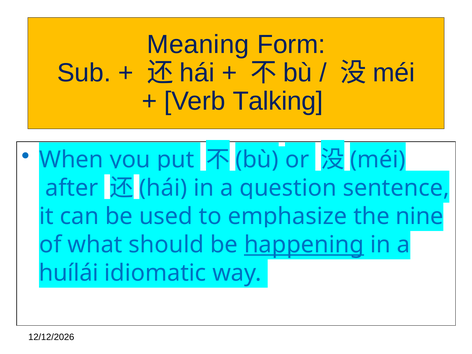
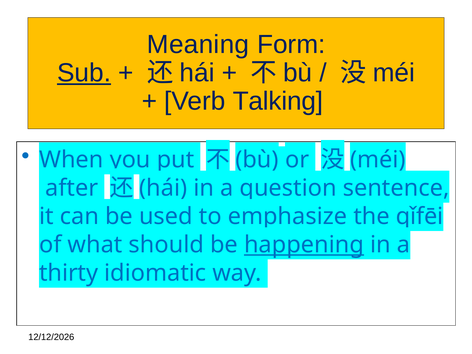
Sub underline: none -> present (84, 73)
nine: nine -> qǐfēi (420, 216)
huílái: huílái -> thirty (69, 273)
